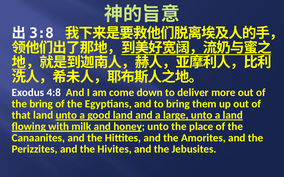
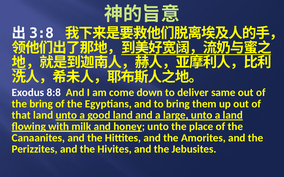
4:8: 4:8 -> 8:8 (54, 93)
more: more -> same (223, 93)
